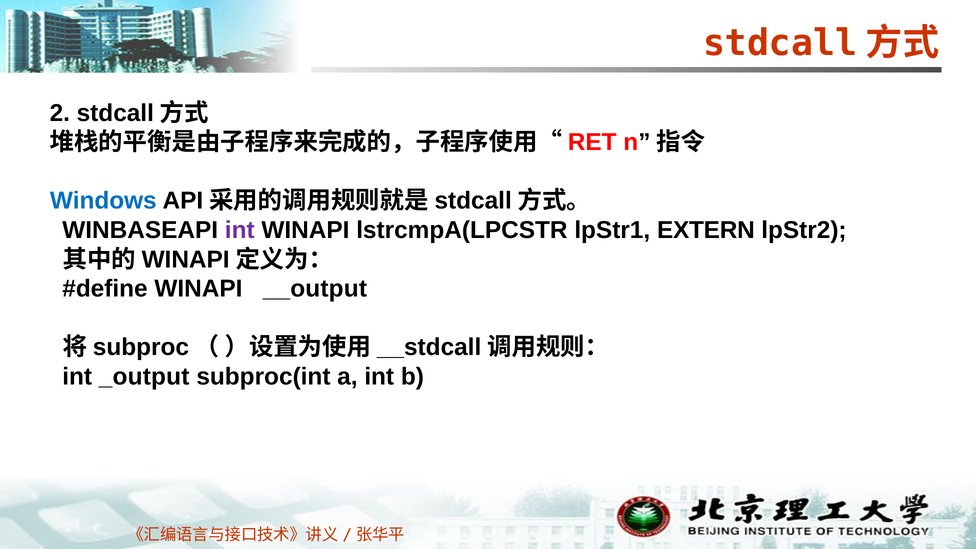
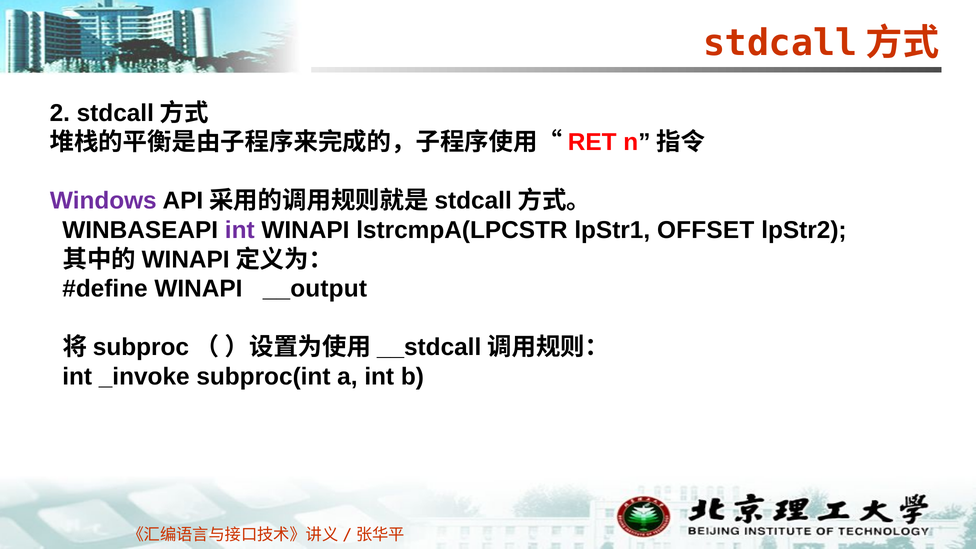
Windows colour: blue -> purple (103, 201)
EXTERN: EXTERN -> OFFSET (706, 230)
_output: _output -> _invoke (144, 377)
